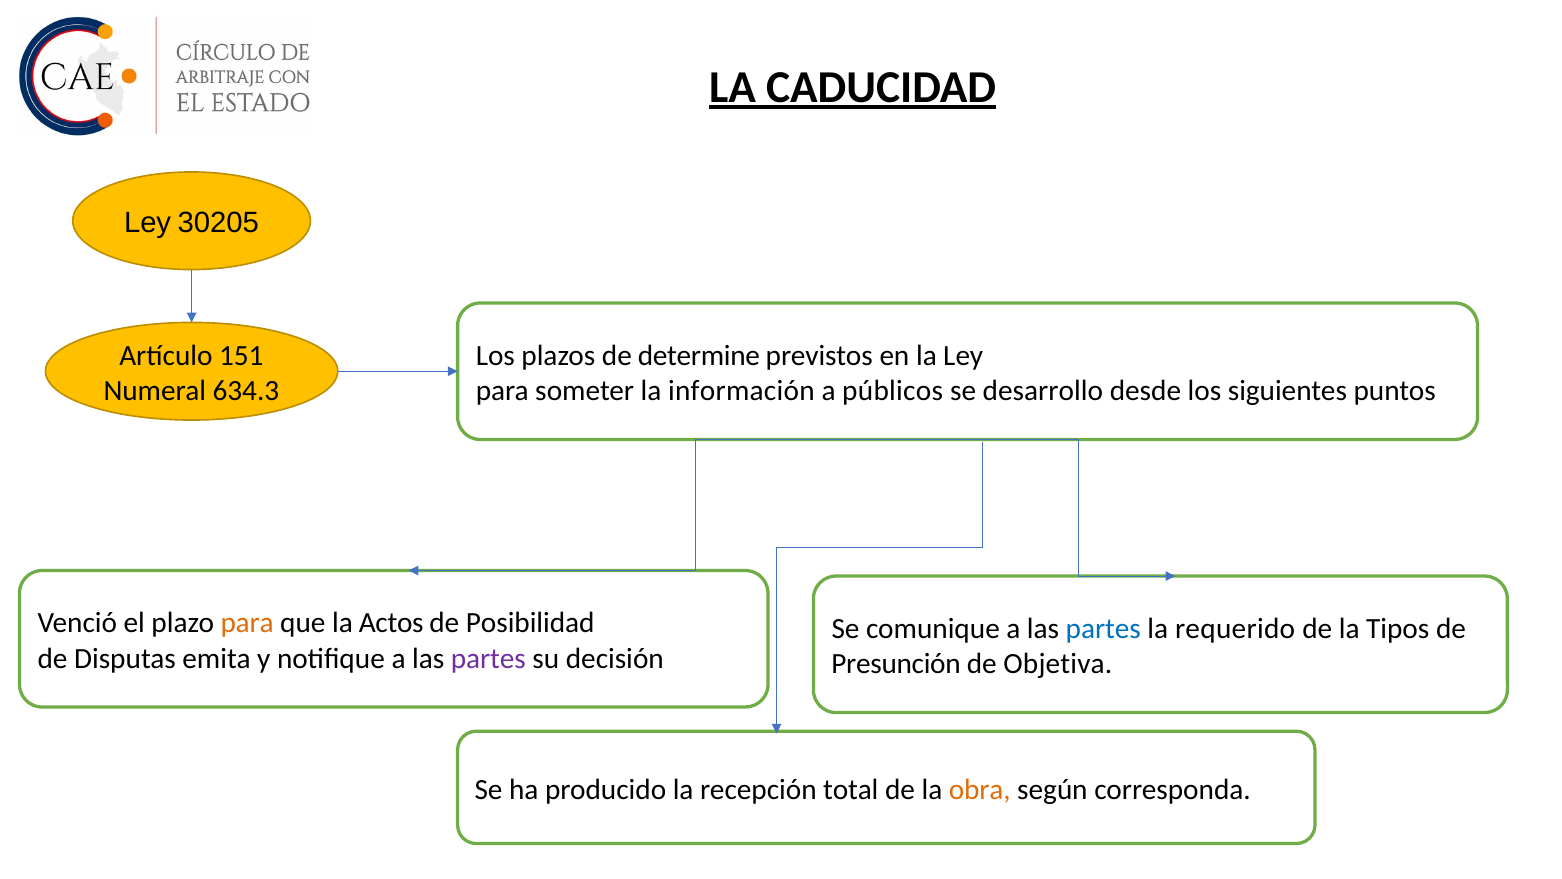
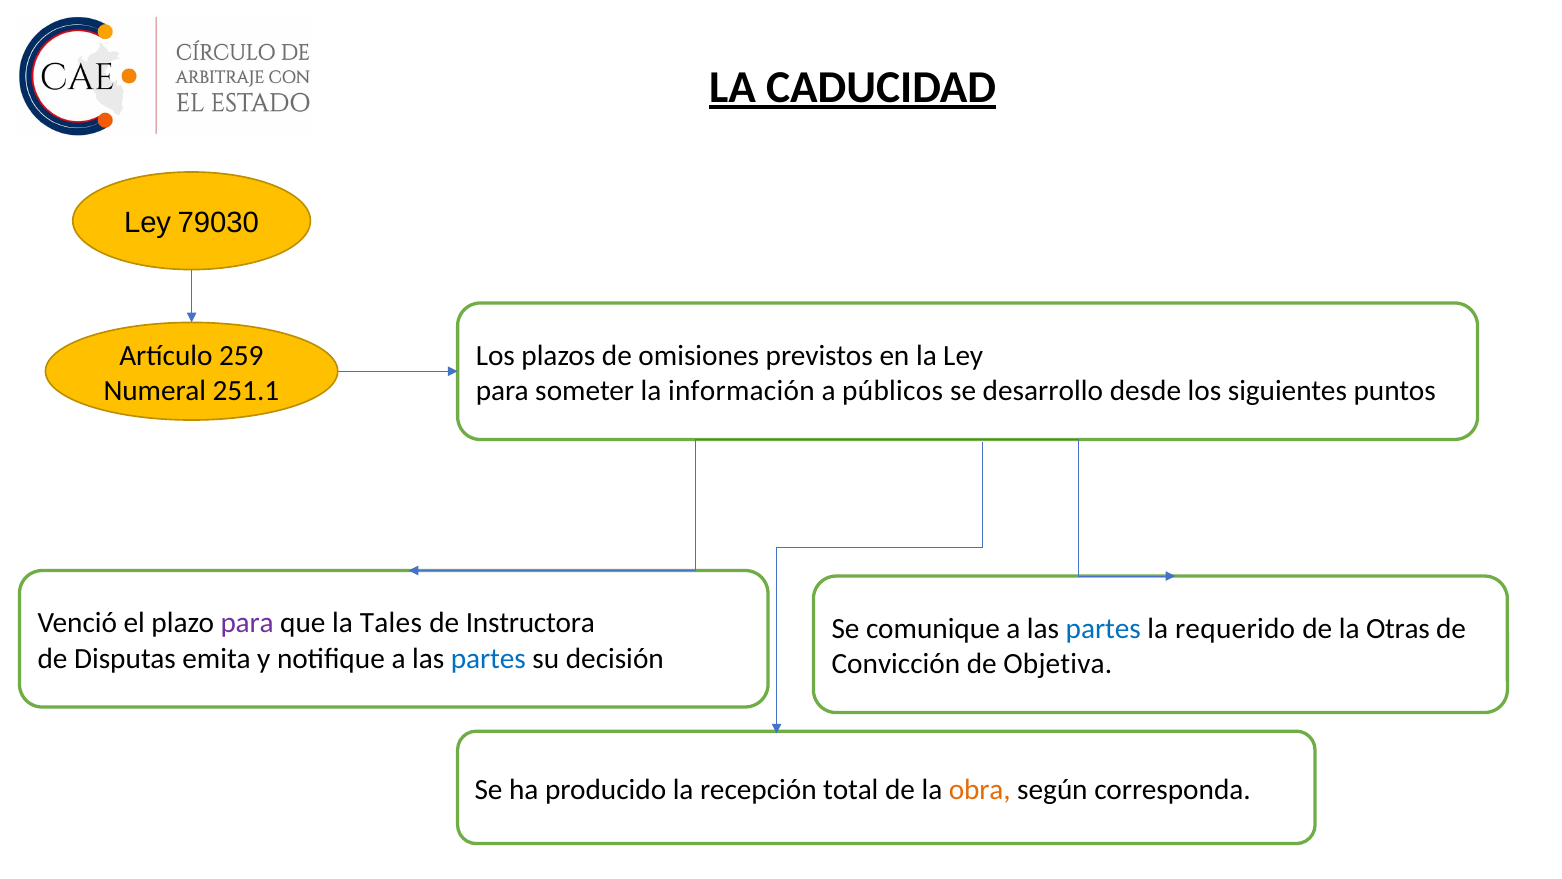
30205: 30205 -> 79030 (218, 223)
151: 151 -> 259 (241, 356)
determine: determine -> omisiones (699, 356)
634.3: 634.3 -> 251.1 (246, 391)
para colour: orange -> purple (247, 623)
Actos: Actos -> Tales (391, 623)
Posibilidad: Posibilidad -> Instructora (530, 623)
Tipos: Tipos -> Otras (1398, 628)
partes colour: purple -> blue (488, 658)
Presunción: Presunción -> Convicción (896, 664)
